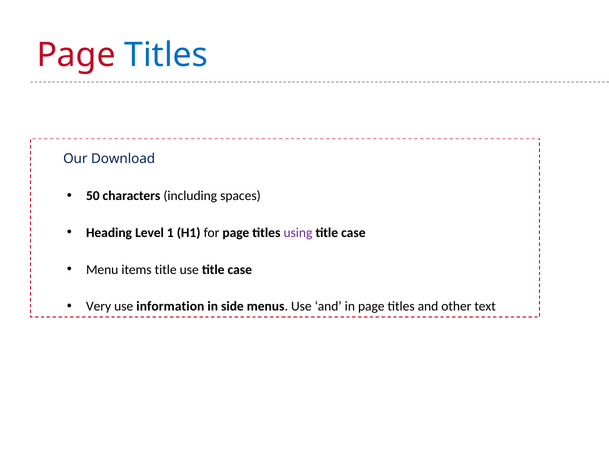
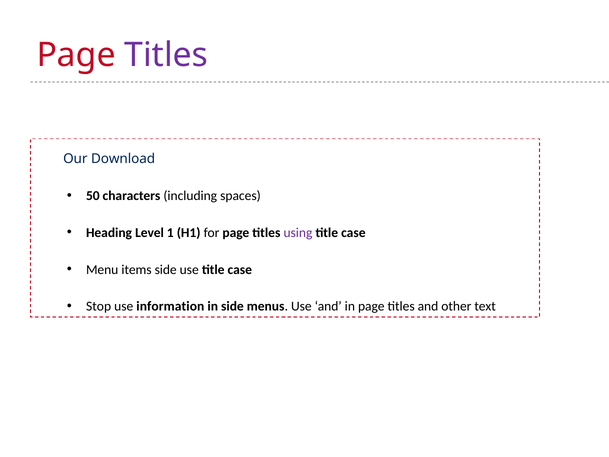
Titles colour: blue -> purple (166, 55)
items title: title -> side (166, 269)
Very: Very -> Stop (99, 306)
